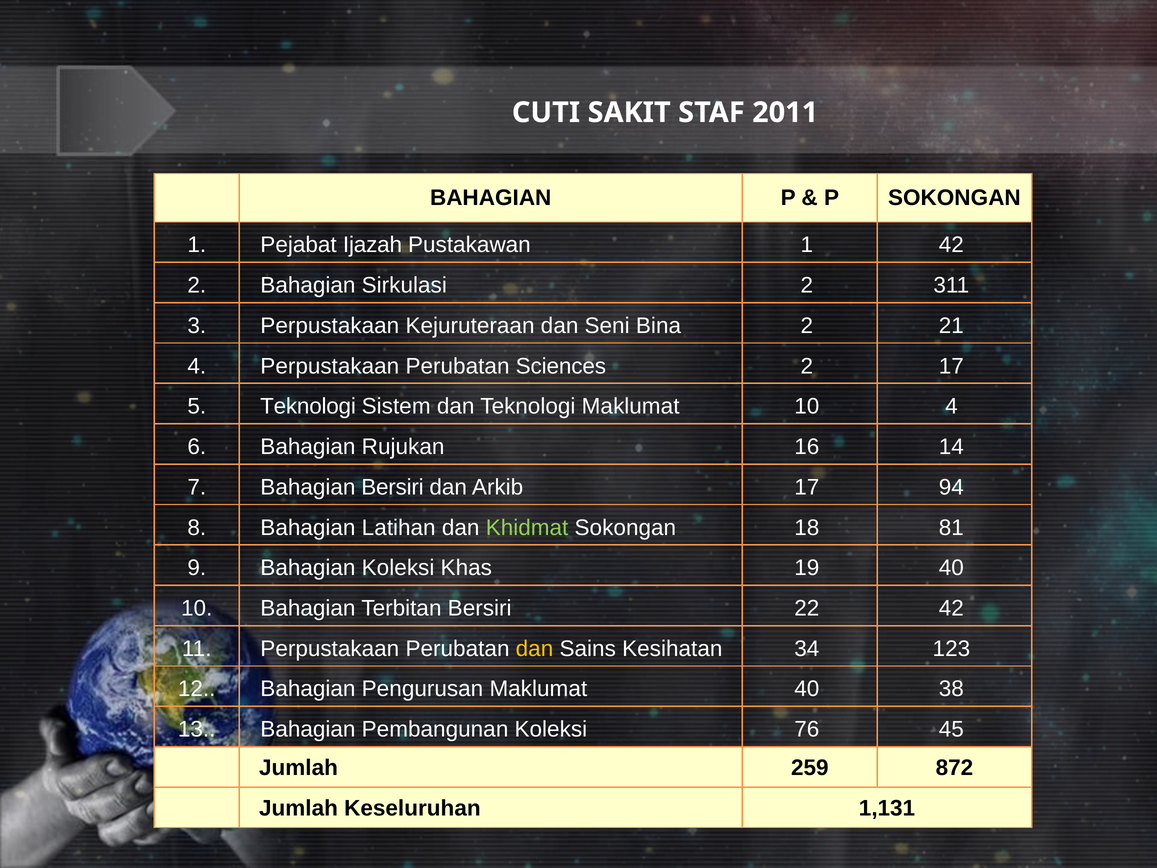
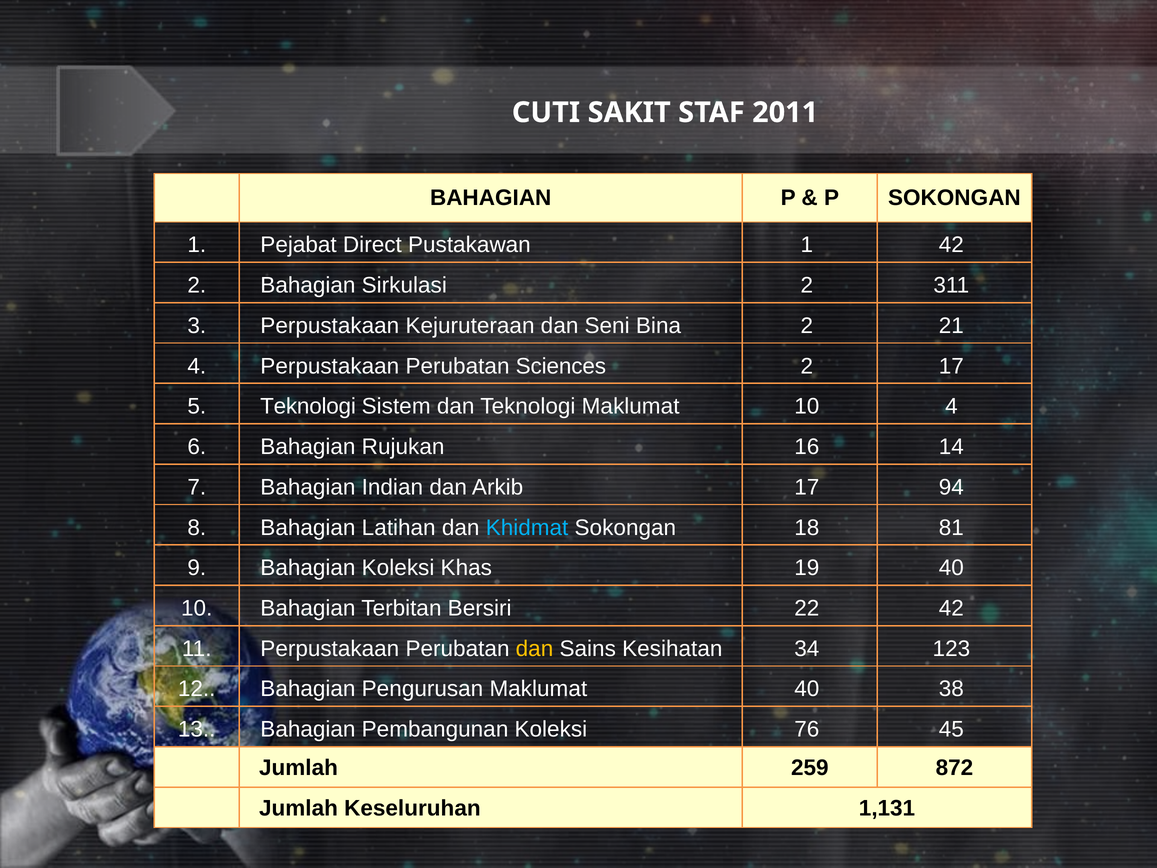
Ijazah: Ijazah -> Direct (372, 245)
Bahagian Bersiri: Bersiri -> Indian (392, 487)
Khidmat colour: light green -> light blue (527, 527)
